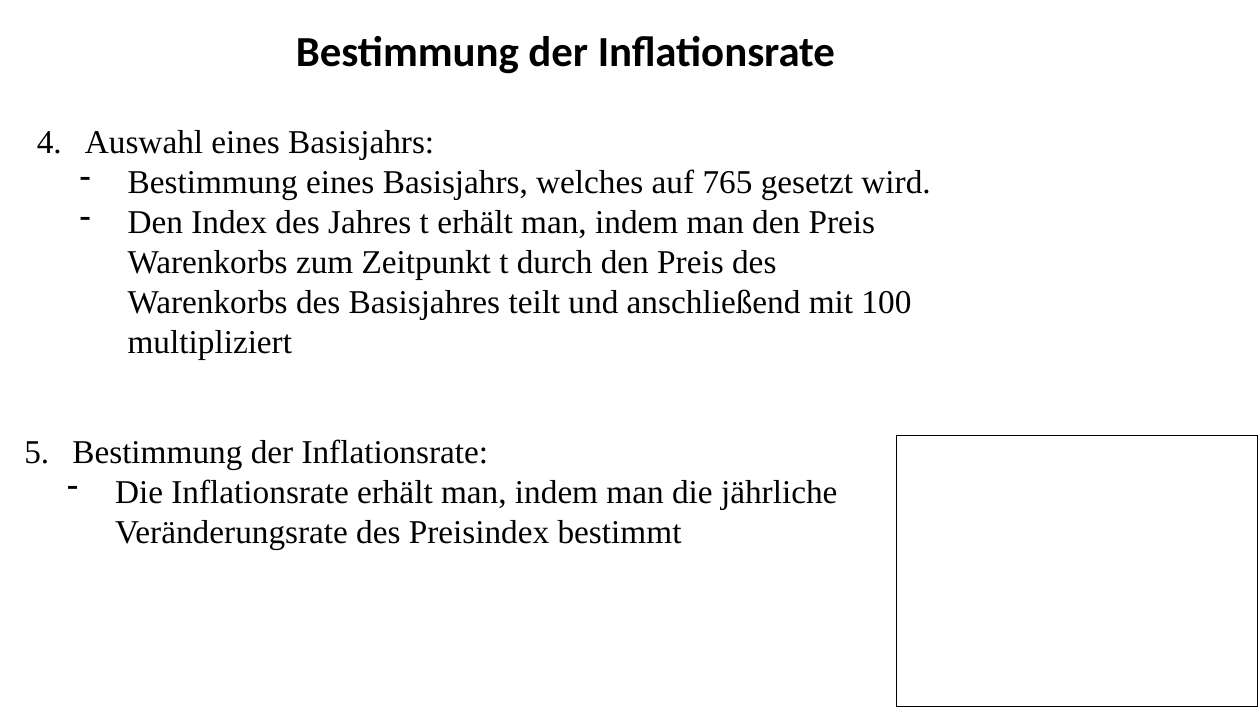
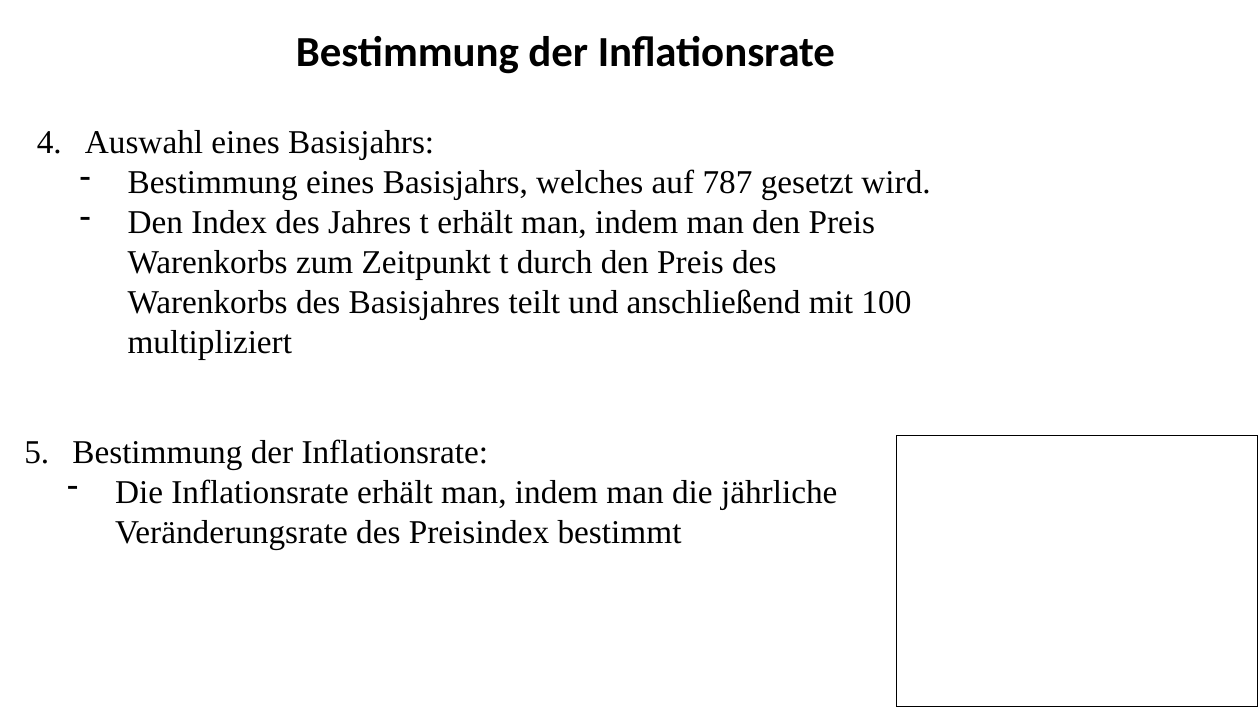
765: 765 -> 787 (727, 183)
